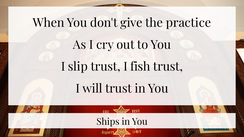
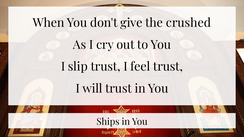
practice: practice -> crushed (188, 23)
fish: fish -> feel (140, 67)
